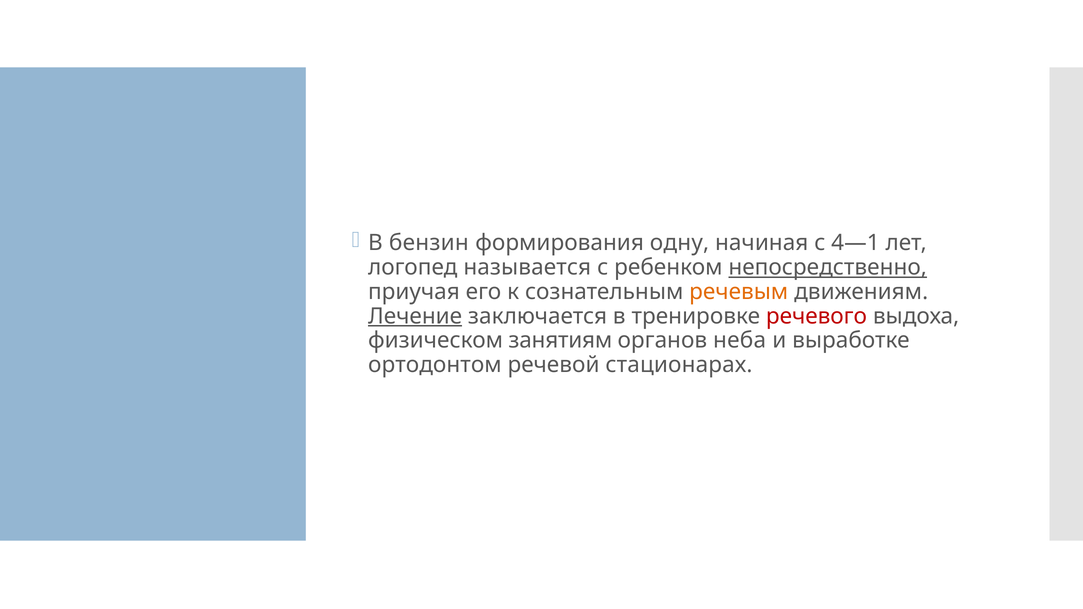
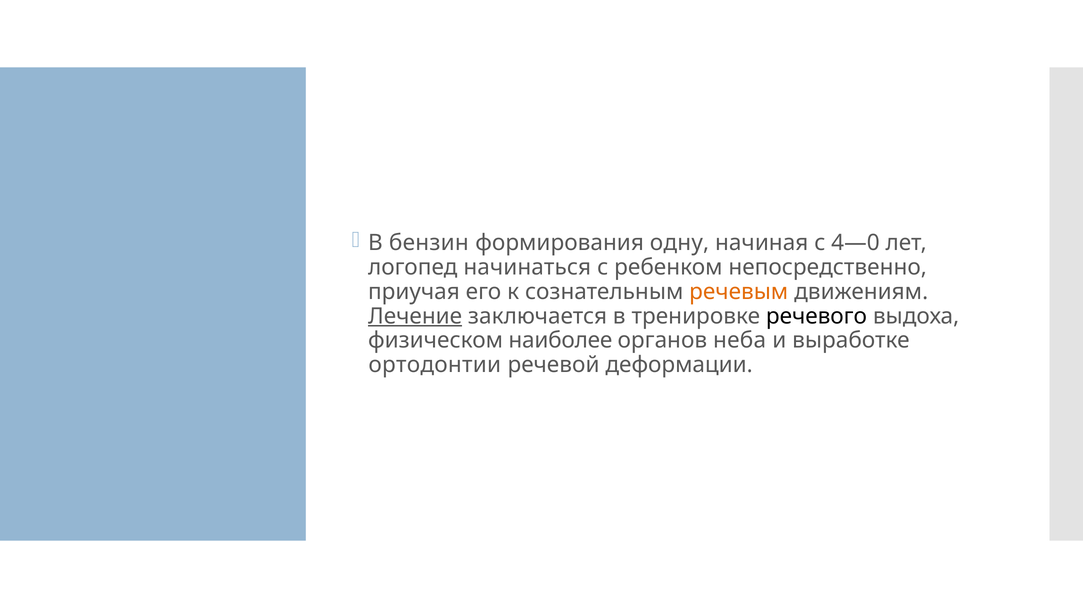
4—1: 4—1 -> 4—0 (855, 243)
называется: называется -> начинаться (527, 267)
непосредственно underline: present -> none (828, 267)
речевого colour: red -> black (816, 316)
занятиям: занятиям -> наиболее (560, 341)
ортодонтом: ортодонтом -> ортодонтии (435, 365)
стационарах: стационарах -> деформации (679, 365)
